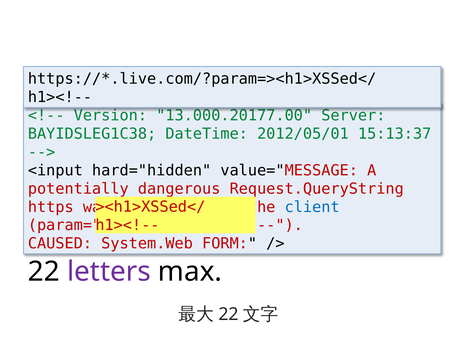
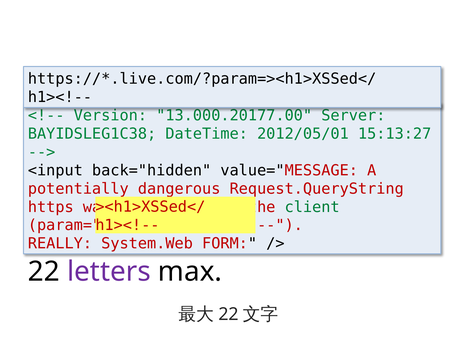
15:13:37: 15:13:37 -> 15:13:27 (395, 134)
hard="hidden: hard="hidden -> back="hidden (152, 170)
client colour: blue -> green (312, 207)
CAUSED: CAUSED -> REALLY (60, 243)
